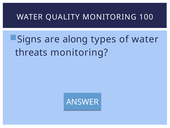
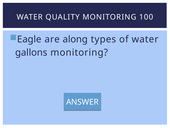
Signs: Signs -> Eagle (29, 39)
threats: threats -> gallons (31, 52)
